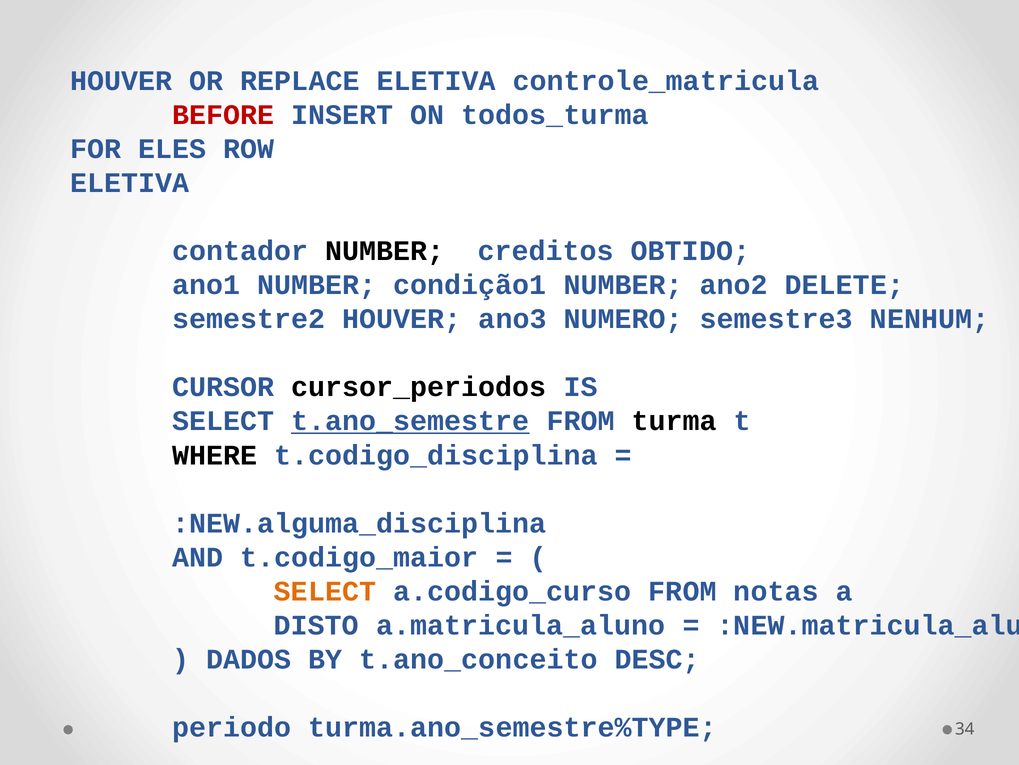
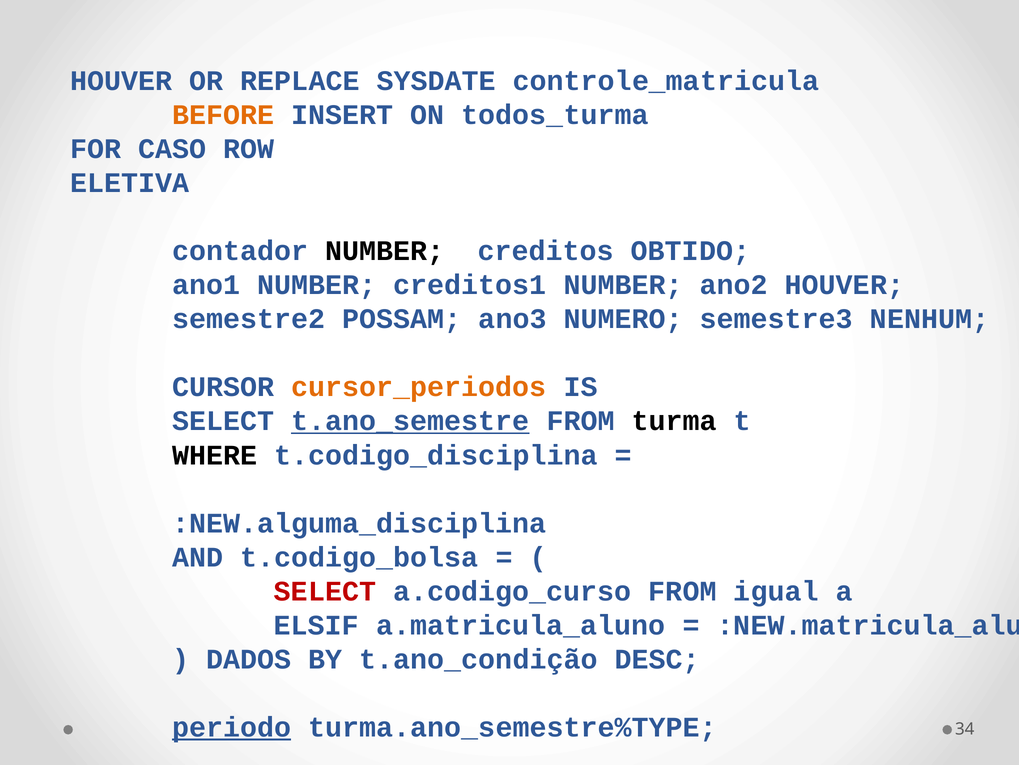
REPLACE ELETIVA: ELETIVA -> SYSDATE (436, 81)
BEFORE colour: red -> orange (223, 115)
ELES: ELES -> CASO (172, 149)
condição1: condição1 -> creditos1 (470, 285)
ano2 DELETE: DELETE -> HOUVER (844, 285)
semestre2 HOUVER: HOUVER -> POSSAM (402, 319)
cursor_periodos colour: black -> orange (419, 387)
t.codigo_maior: t.codigo_maior -> t.codigo_bolsa (359, 557)
SELECT colour: orange -> red (325, 591)
notas: notas -> igual (776, 591)
DISTO: DISTO -> ELSIF (316, 625)
t.ano_conceito: t.ano_conceito -> t.ano_condição (478, 659)
periodo underline: none -> present (232, 727)
